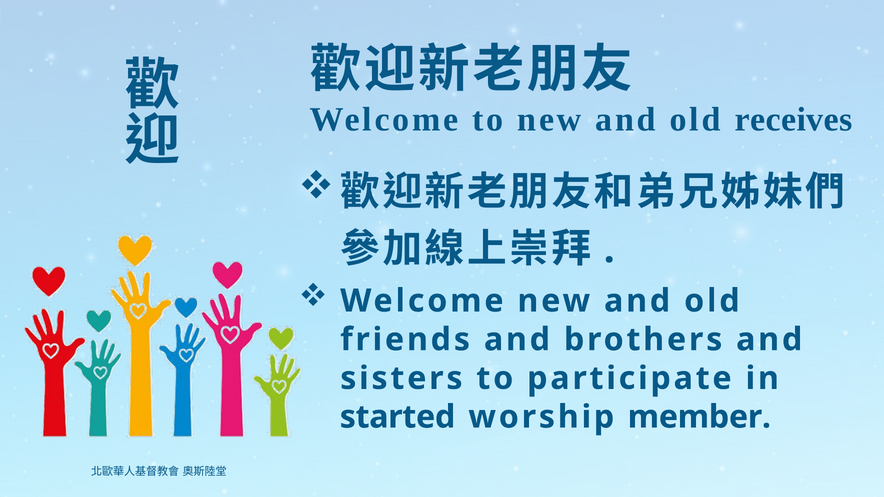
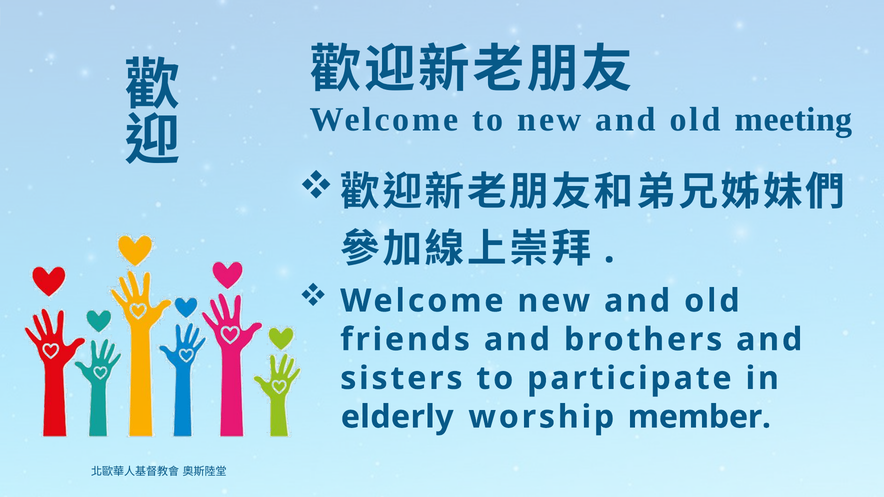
receives: receives -> meeting (794, 120)
started: started -> elderly (397, 417)
